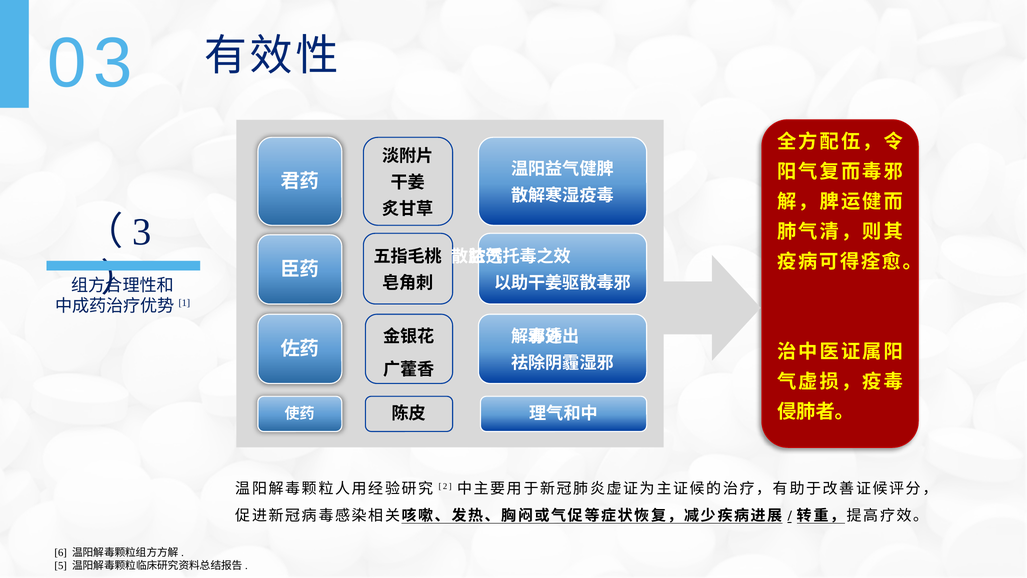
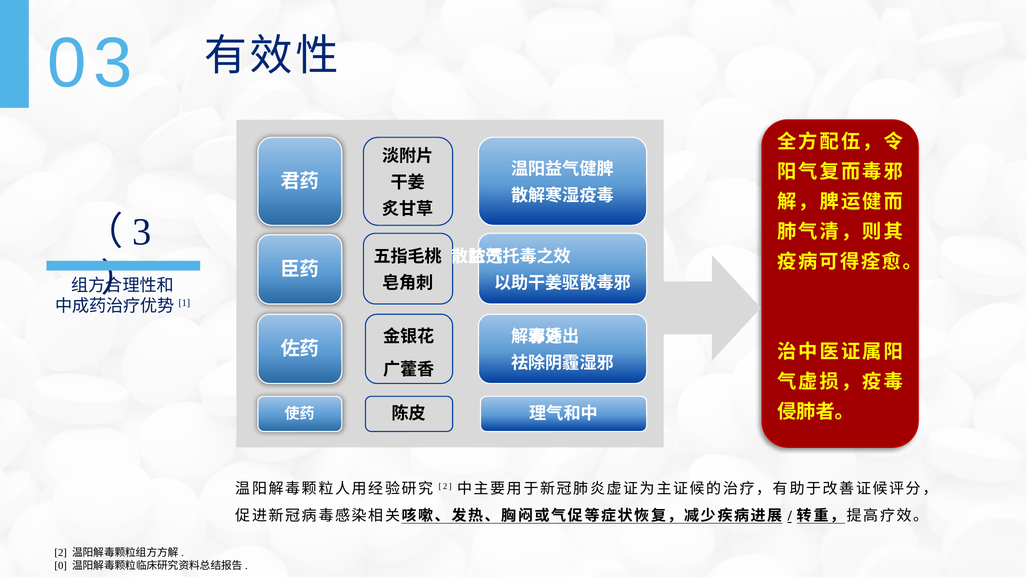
6: 6 -> 2 (61, 553)
5: 5 -> 0 (61, 565)
